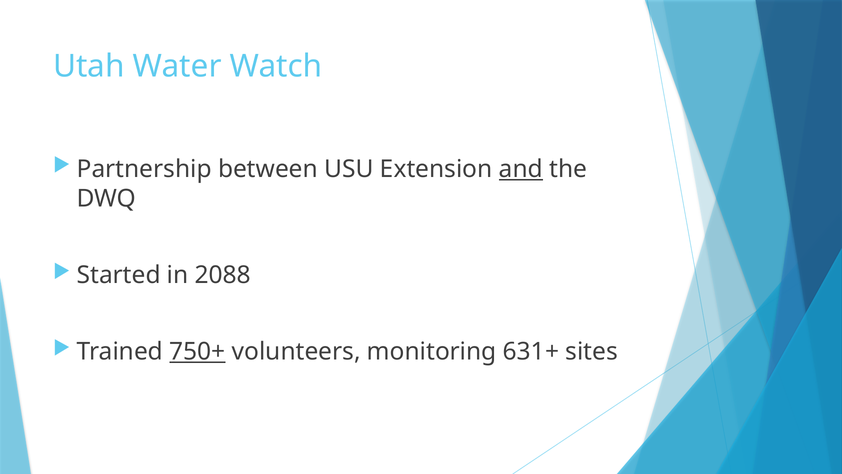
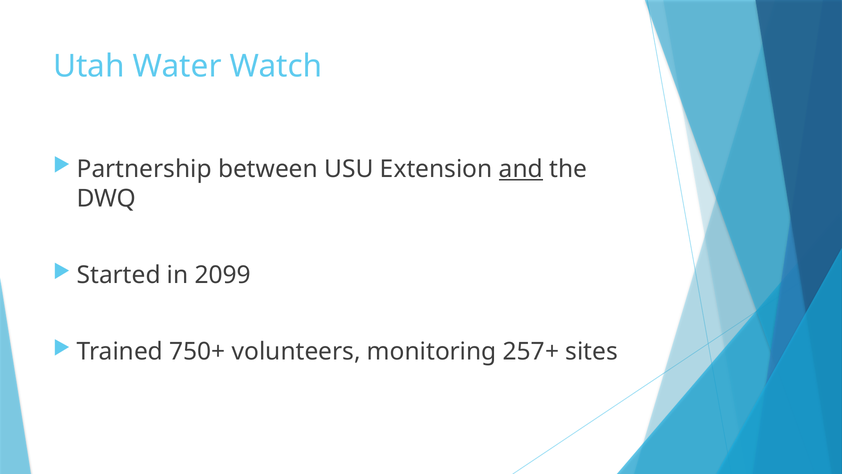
2088: 2088 -> 2099 (223, 275)
750+ underline: present -> none (197, 351)
631+: 631+ -> 257+ (531, 351)
